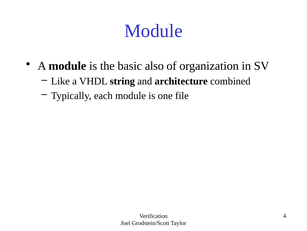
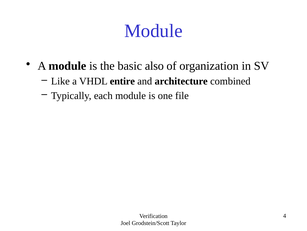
string: string -> entire (122, 81)
